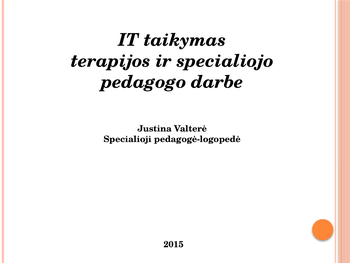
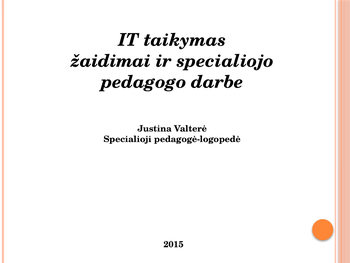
terapijos: terapijos -> žaidimai (111, 61)
